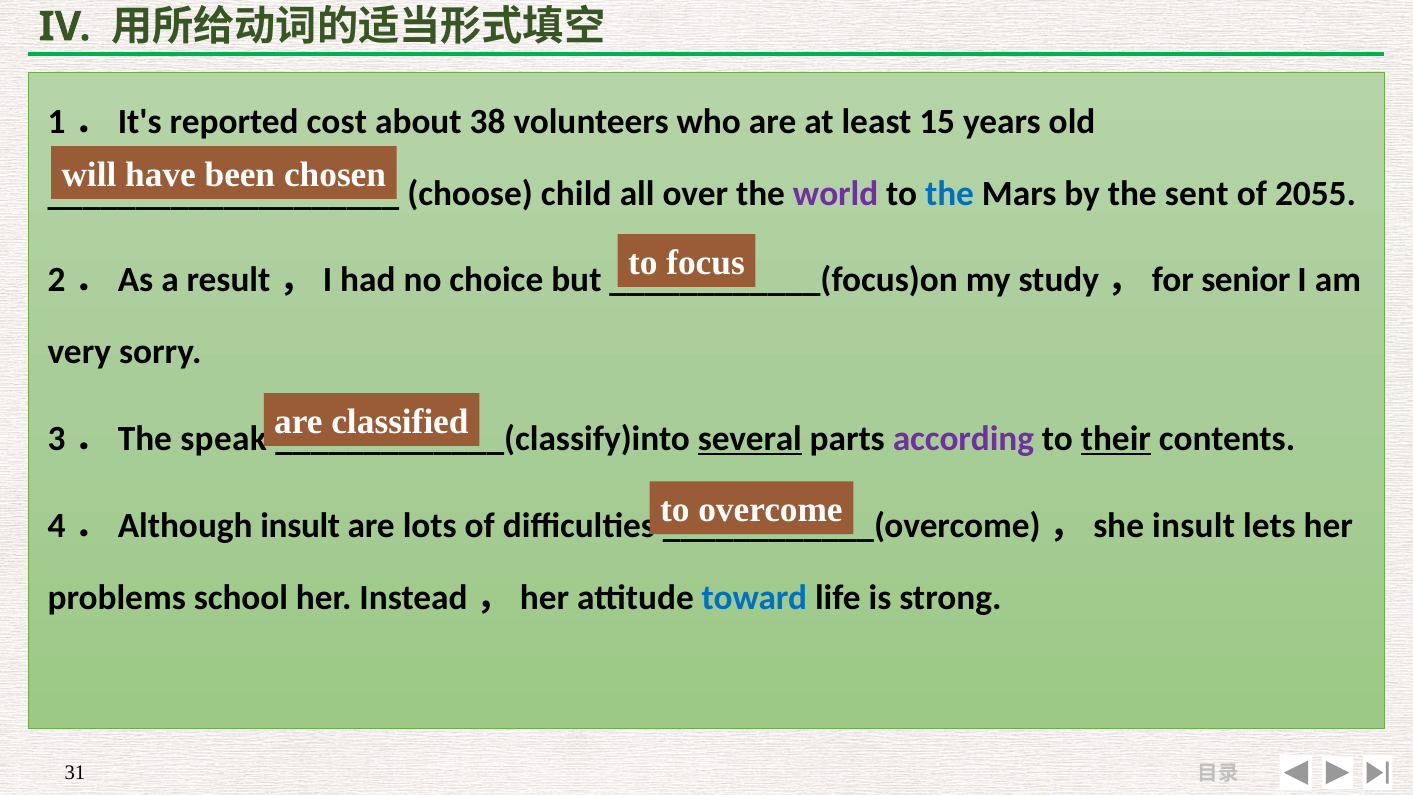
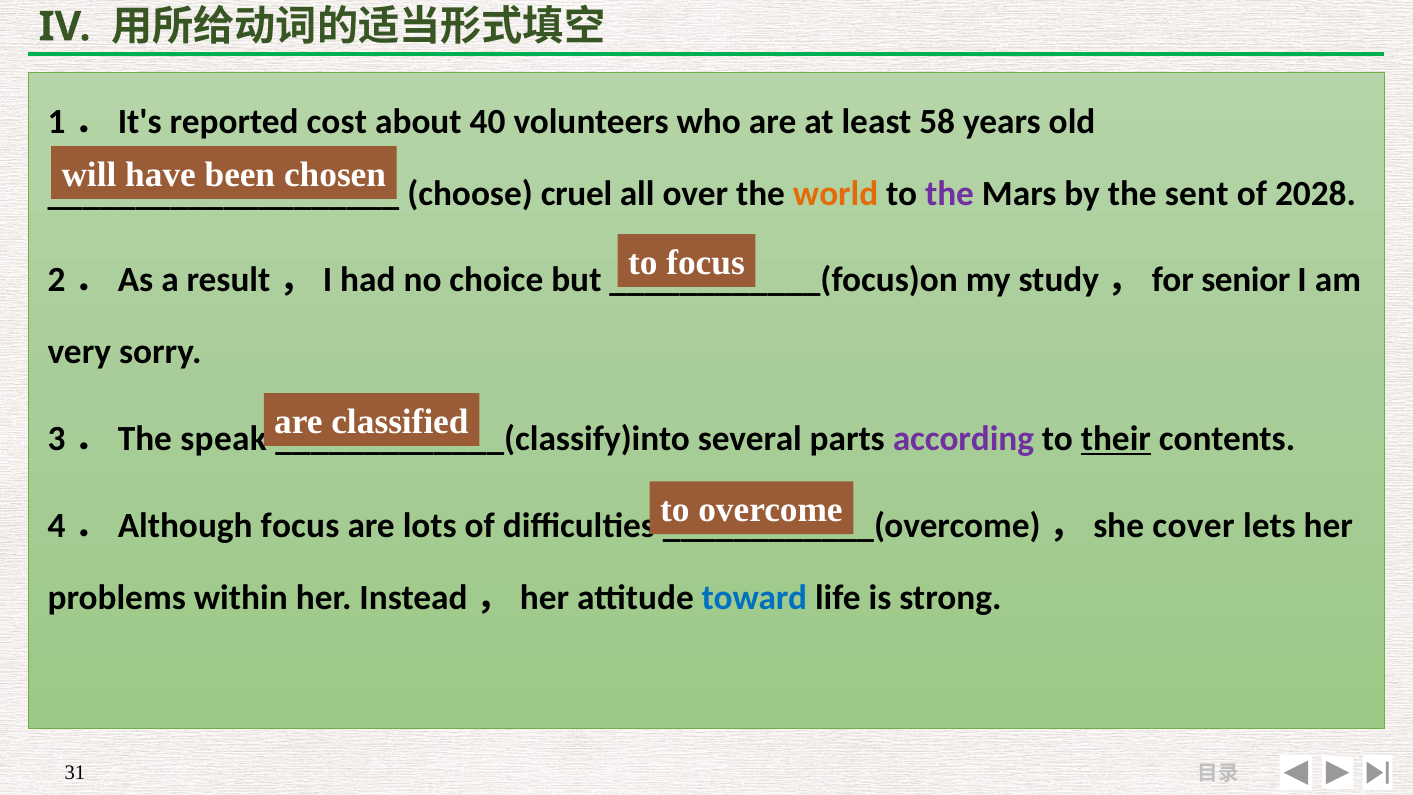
38: 38 -> 40 (488, 121)
15: 15 -> 58 (937, 121)
child: child -> cruel (576, 193)
world colour: purple -> orange (836, 193)
the colour: blue -> purple (950, 193)
2055: 2055 -> 2028 (1316, 193)
several underline: present -> none (750, 439)
4．Although insult: insult -> focus (300, 526)
insult: insult -> cover (1194, 526)
school: school -> within (241, 598)
